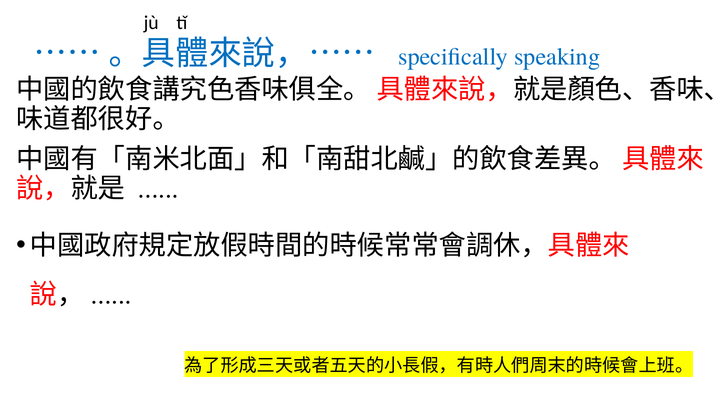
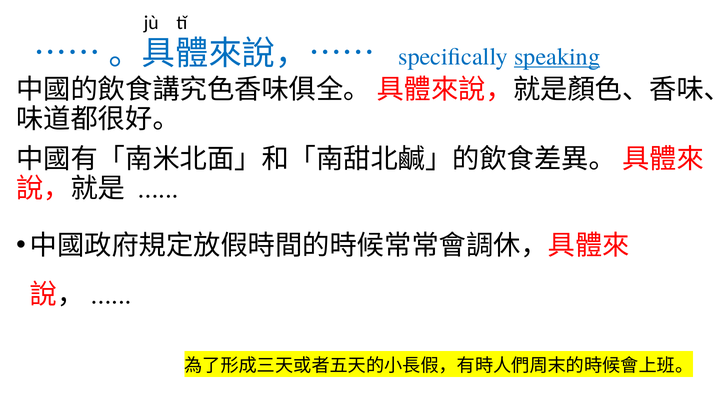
speaking underline: none -> present (557, 57)
